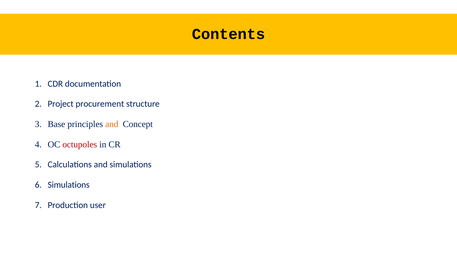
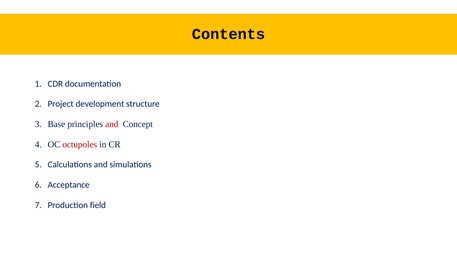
procurement: procurement -> development (100, 104)
and colour: orange -> red (112, 124)
Simulations: Simulations -> Acceptance (69, 185)
user: user -> field (98, 205)
